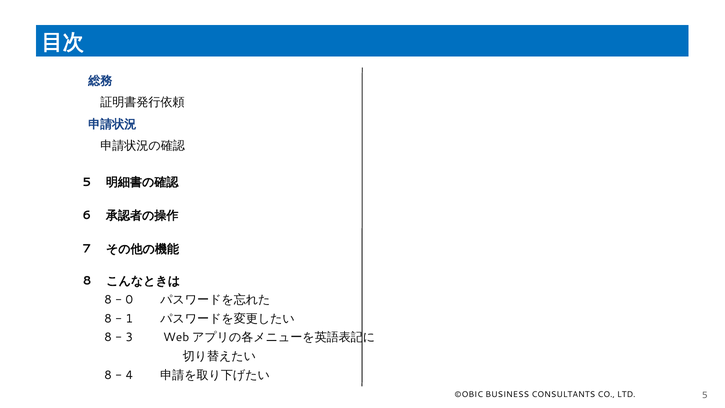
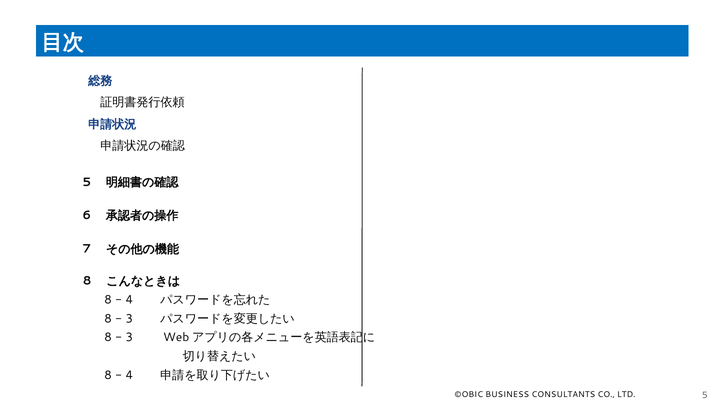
0: 0 -> 4 (129, 300)
1: 1 -> 3 (129, 318)
